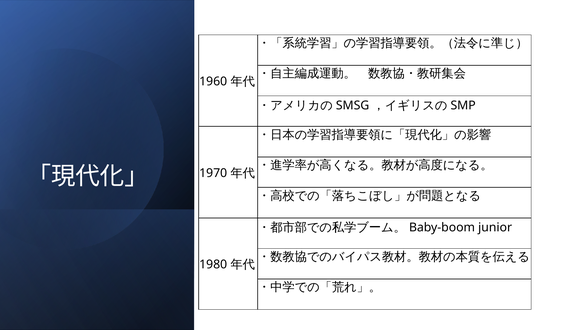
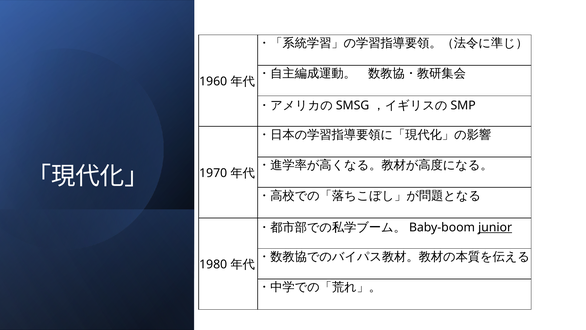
junior underline: none -> present (495, 227)
